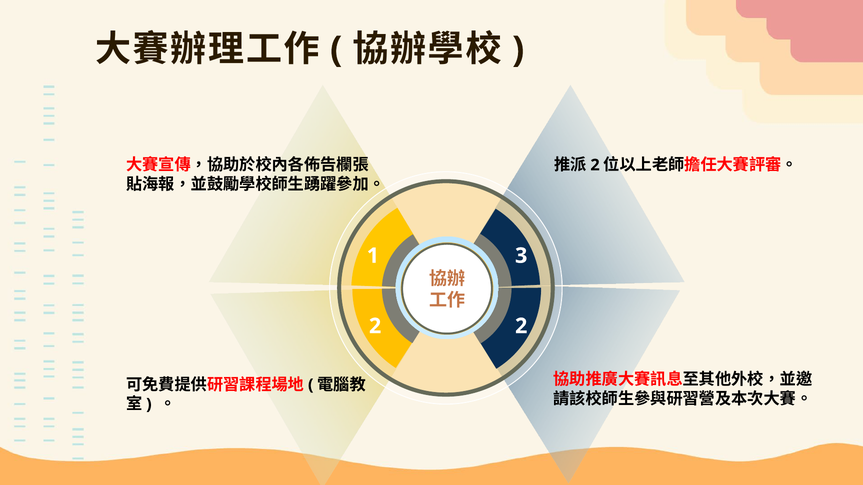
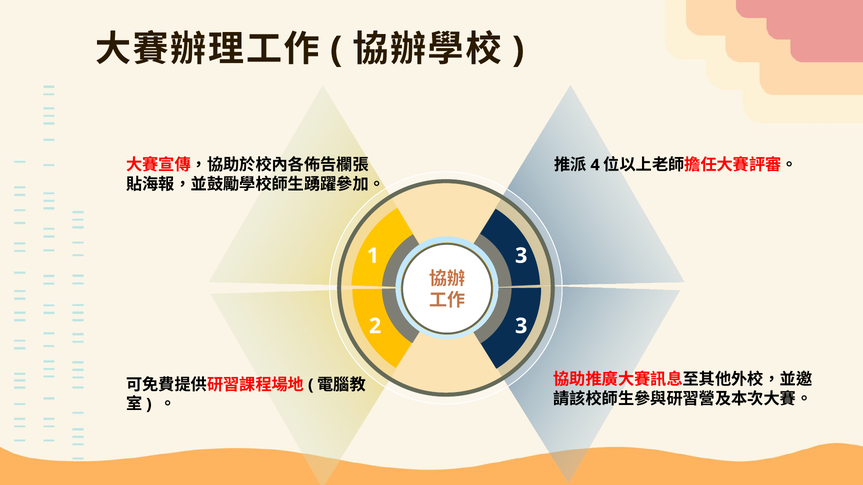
2: 2 -> 4 (595, 165)
2 2: 2 -> 3 (521, 326)
